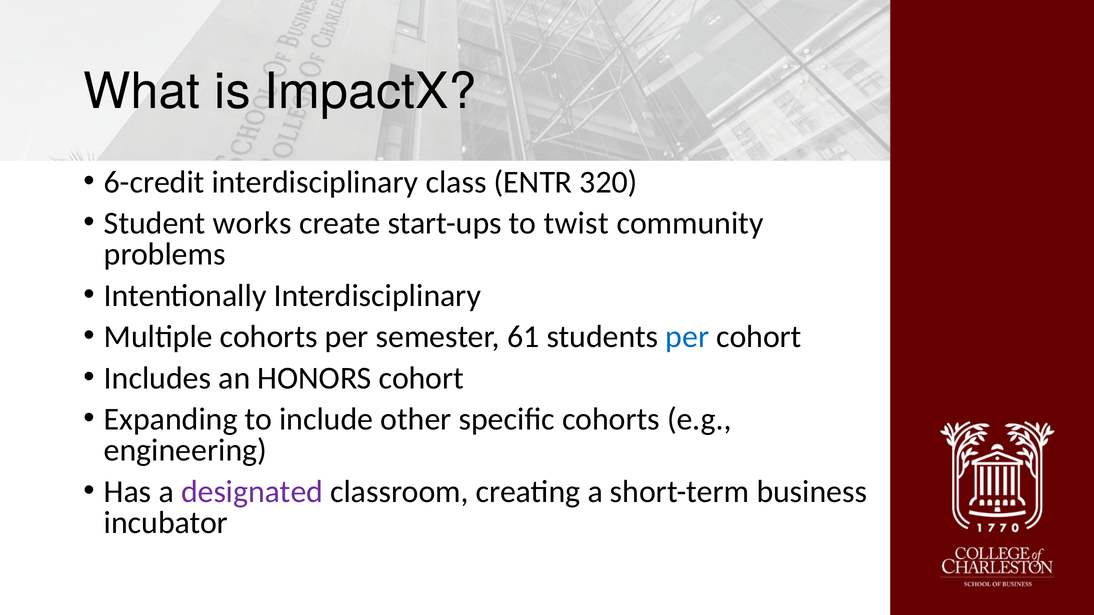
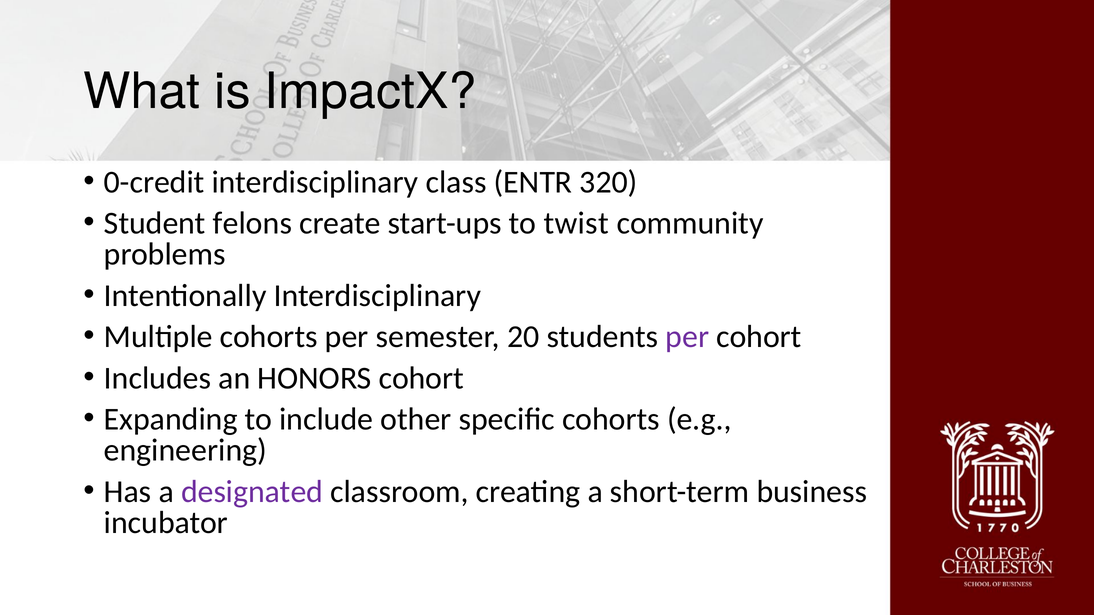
6-credit: 6-credit -> 0-credit (154, 182)
works: works -> felons (252, 224)
61: 61 -> 20 (523, 337)
per colour: blue -> purple (687, 337)
